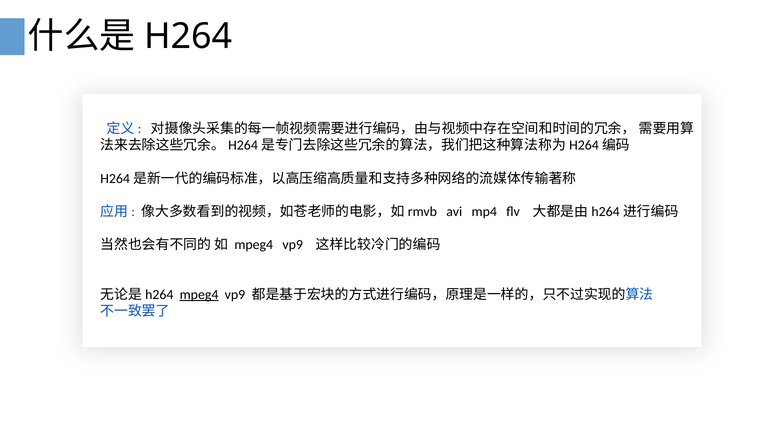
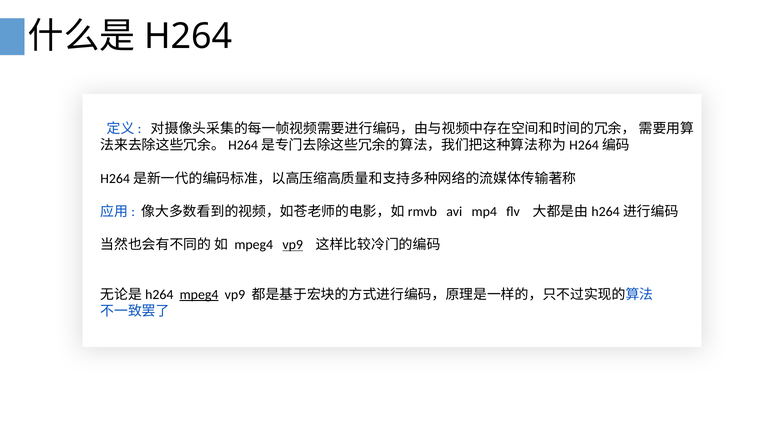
vp9 underline: none -> present (293, 245)
